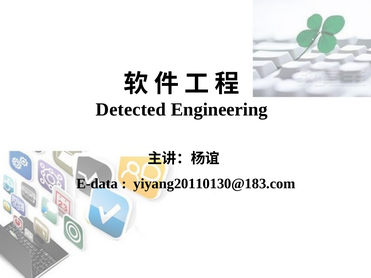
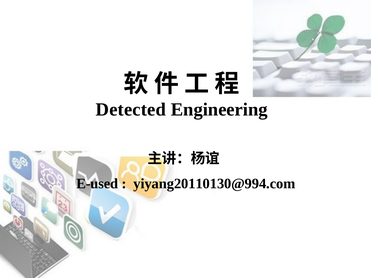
E-data: E-data -> E-used (97, 184)
yiyang20110130@183.com: yiyang20110130@183.com -> yiyang20110130@994.com (214, 184)
